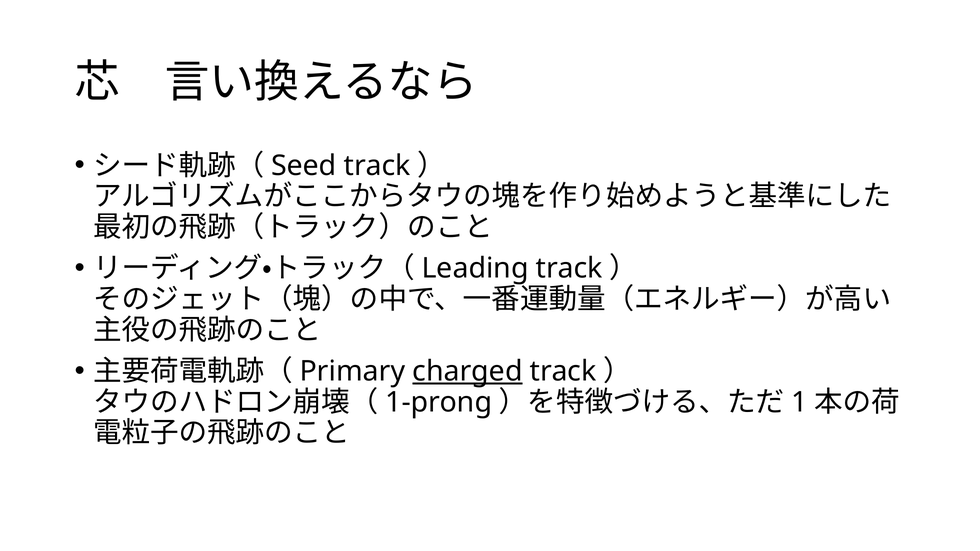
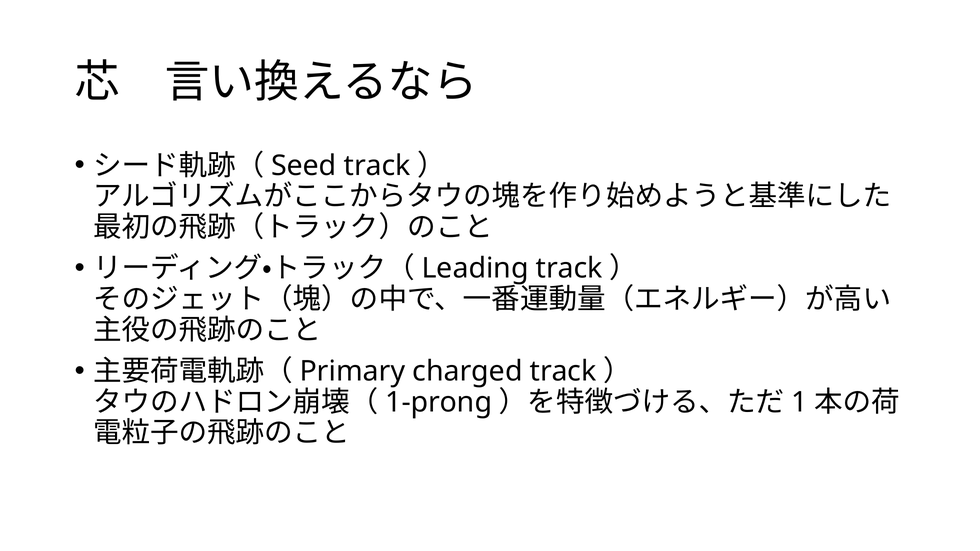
charged underline: present -> none (468, 371)
